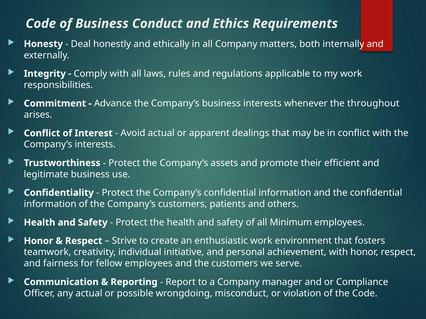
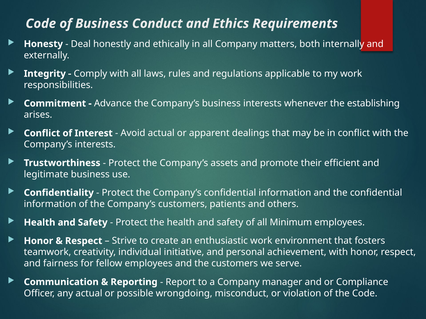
throughout: throughout -> establishing (373, 104)
